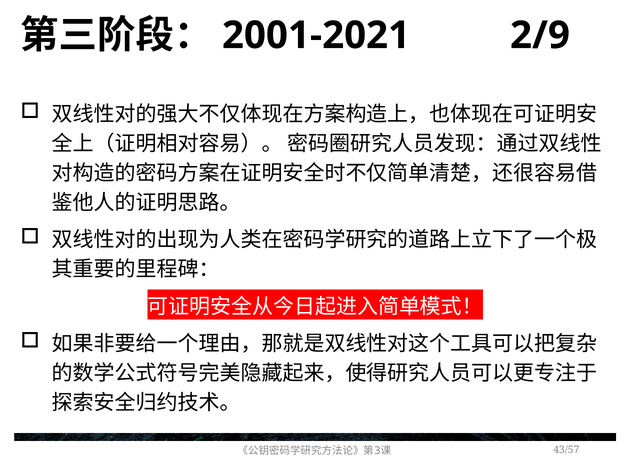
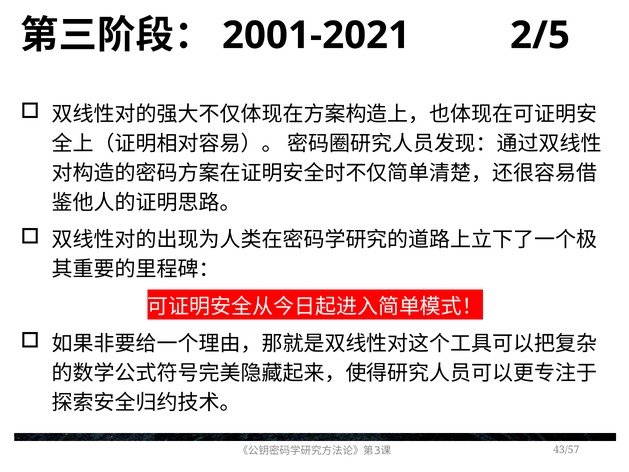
2/9: 2/9 -> 2/5 (540, 35)
